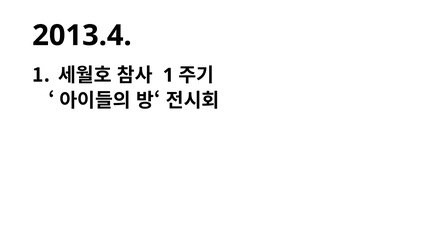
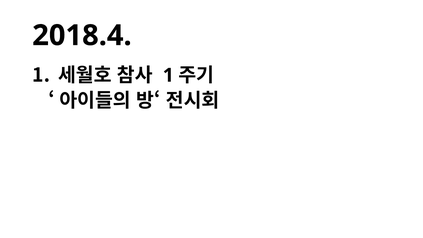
2013.4: 2013.4 -> 2018.4 (82, 35)
